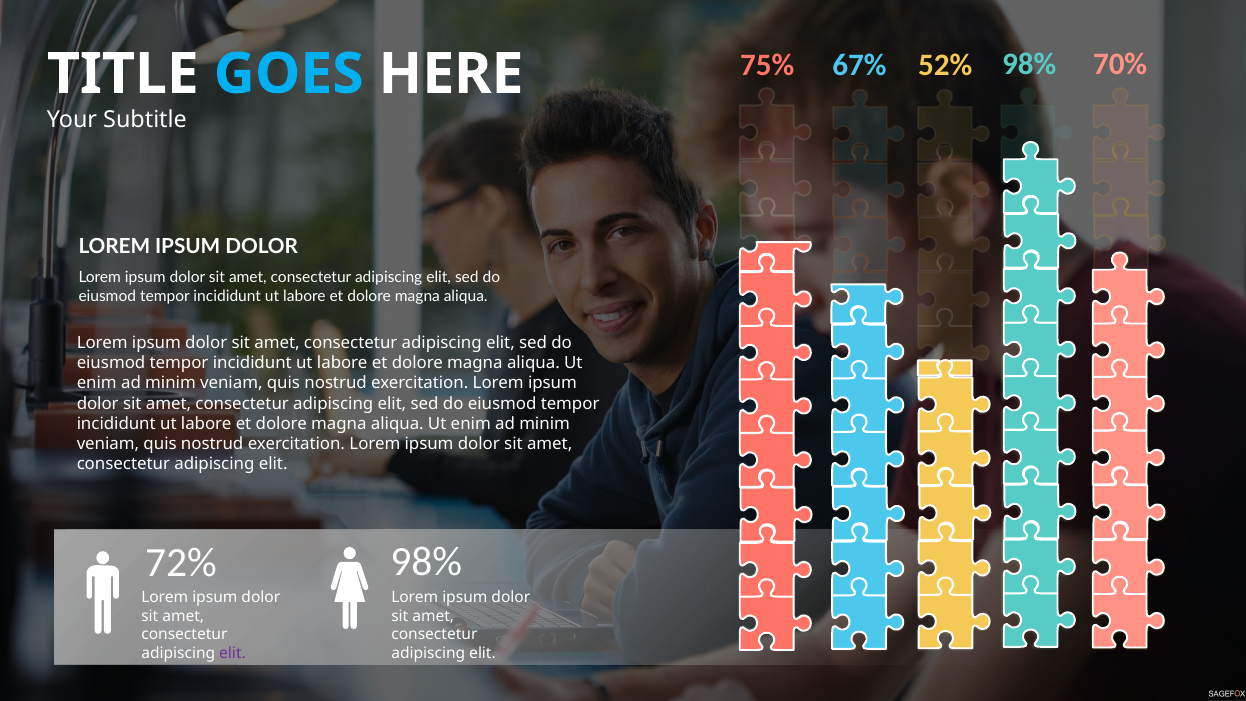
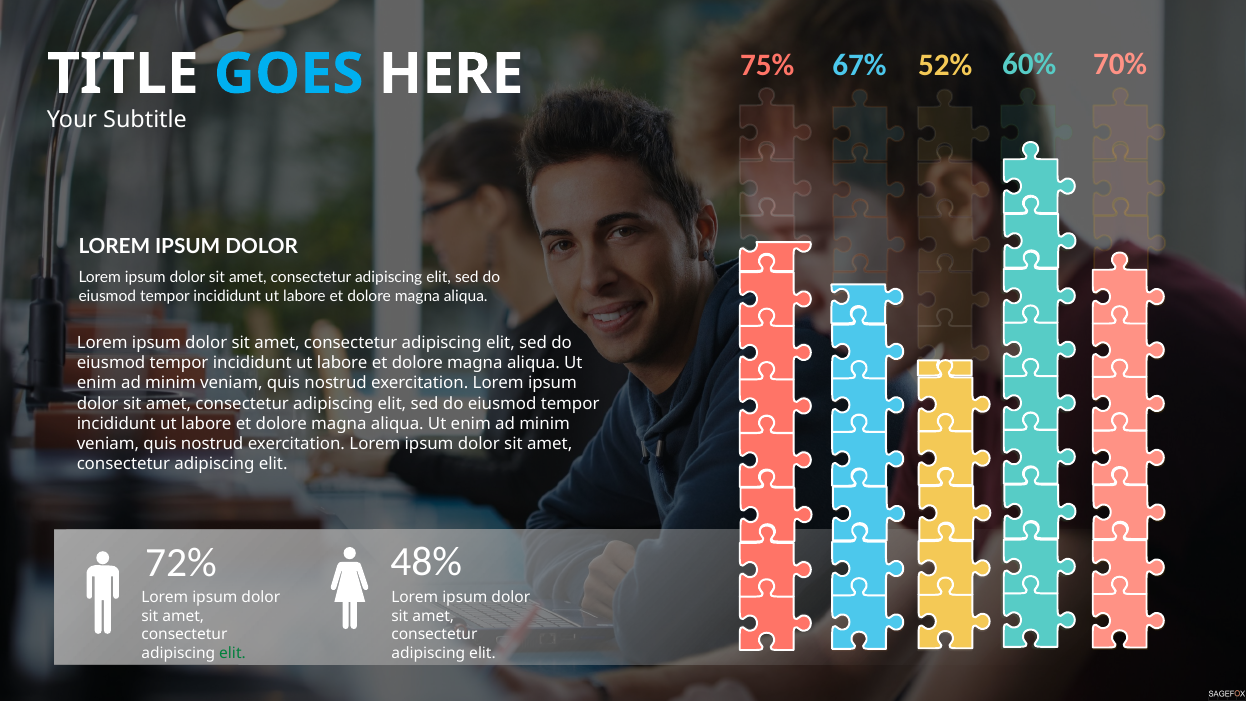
52% 98%: 98% -> 60% (1029, 64)
72% 98%: 98% -> 48% (426, 561)
elit colour: purple -> green (233, 653)
